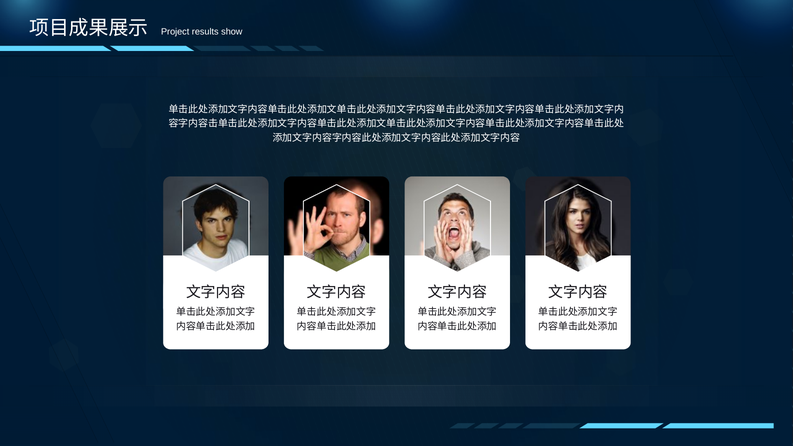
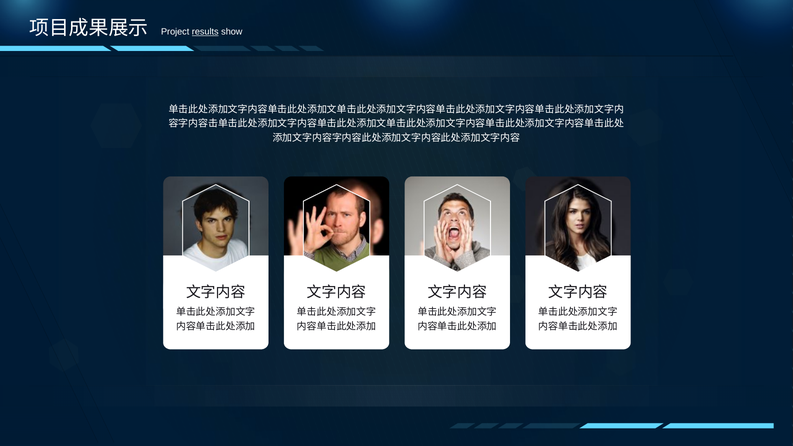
results underline: none -> present (205, 32)
